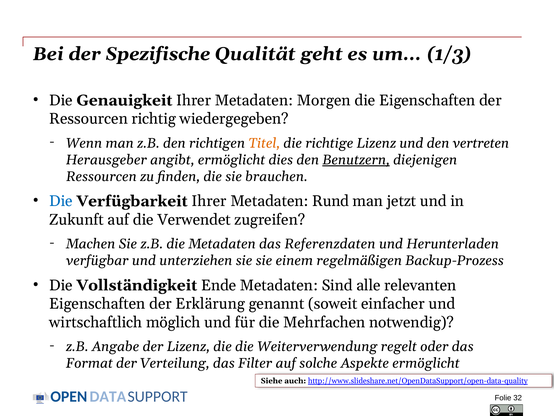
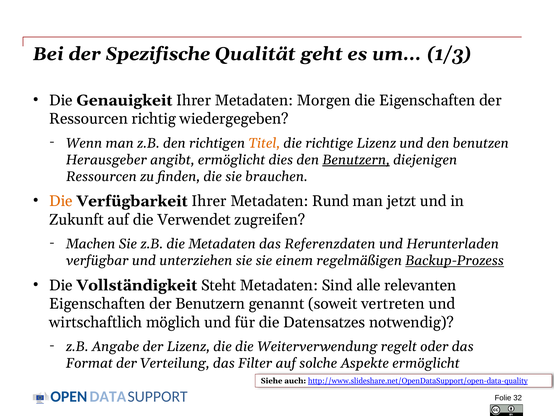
vertreten: vertreten -> benutzen (481, 143)
Die colour: blue -> orange (61, 201)
Backup-Prozess underline: none -> present (455, 260)
Ende: Ende -> Steht (219, 285)
der Erklärung: Erklärung -> Benutzern (210, 303)
einfacher: einfacher -> vertreten (393, 303)
Mehrfachen: Mehrfachen -> Datensatzes (324, 322)
